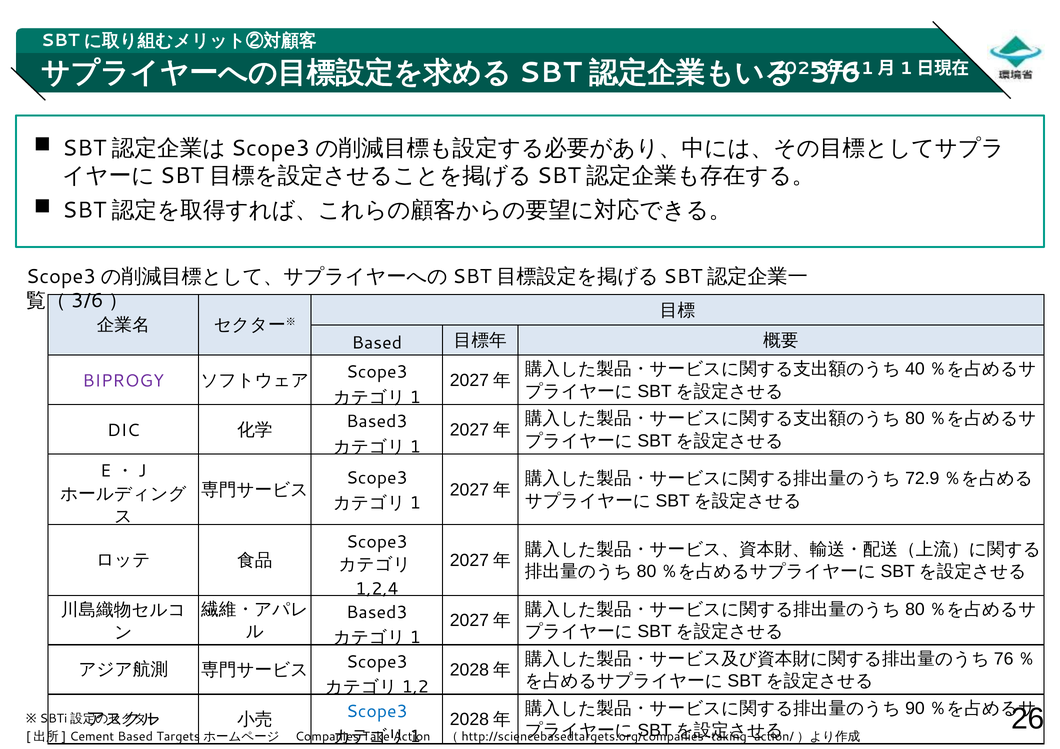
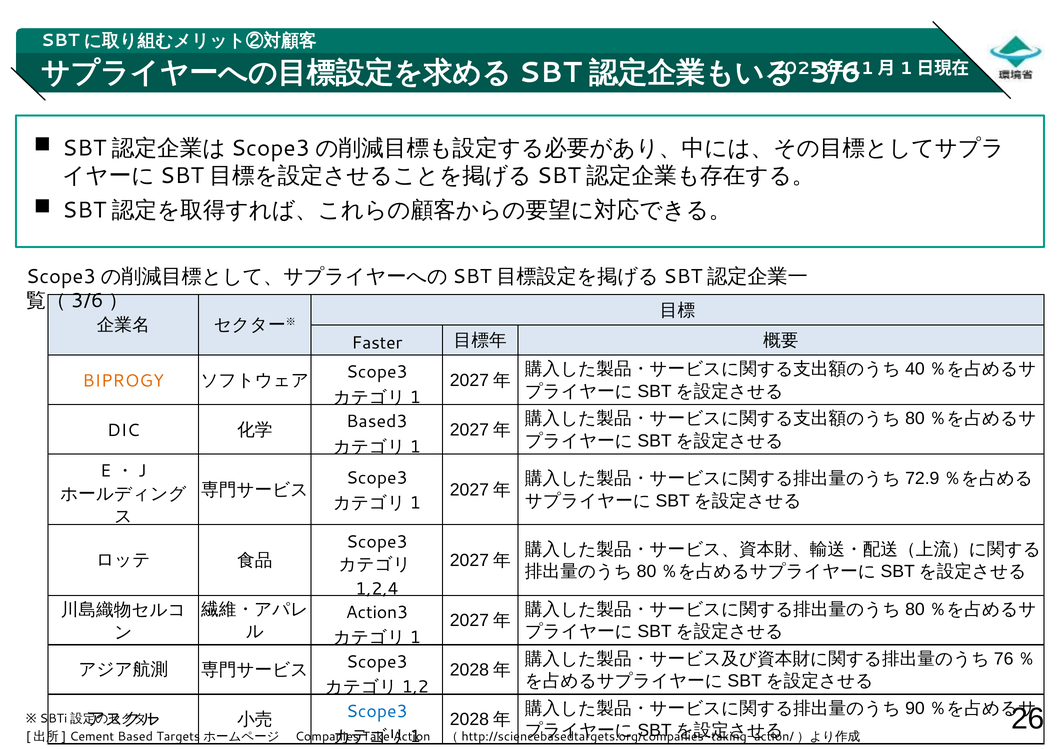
Based: Based -> Faster (377, 343)
BIPROGY colour: purple -> orange (123, 381)
Based3: Based3 -> Action3 (377, 613)
